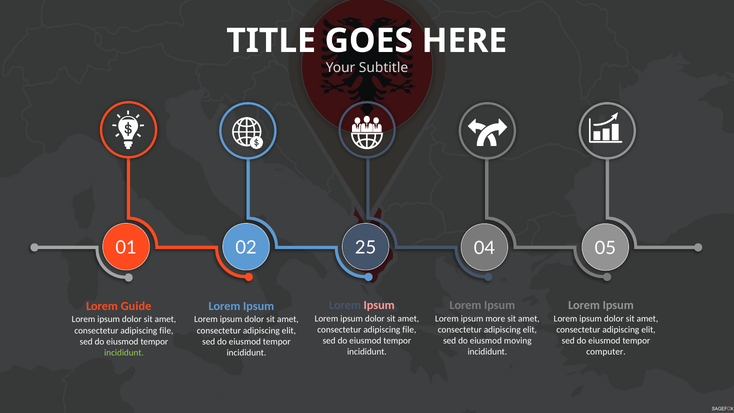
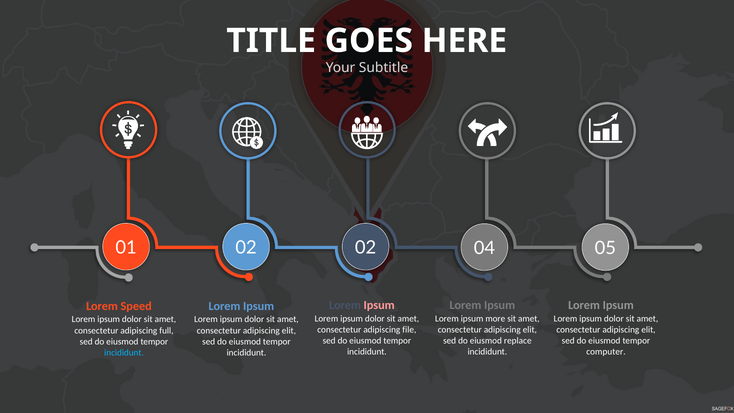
02 25: 25 -> 02 (366, 248)
Guide: Guide -> Speed (136, 306)
file: file -> full (166, 330)
moving: moving -> replace (518, 341)
incididunt colour: light green -> light blue (124, 352)
